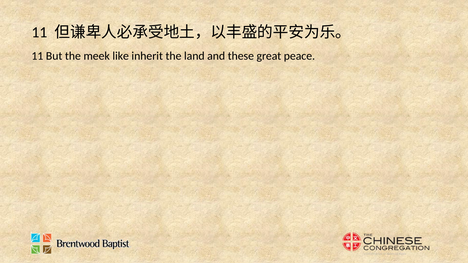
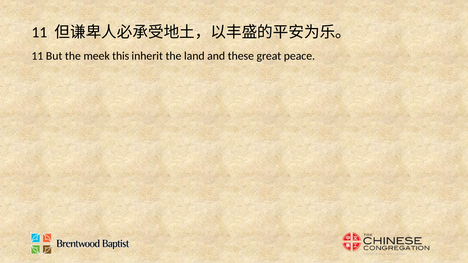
like: like -> this (121, 56)
